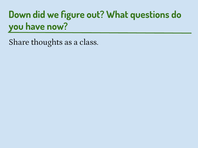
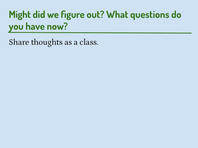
Down: Down -> Might (20, 15)
